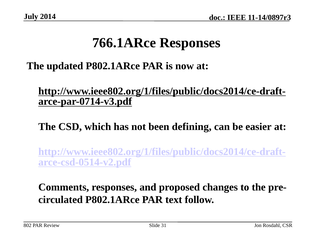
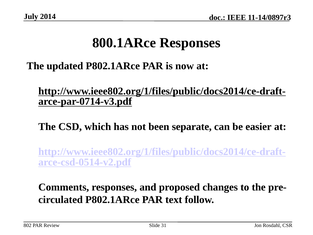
766.1ARce: 766.1ARce -> 800.1ARce (124, 43)
defining: defining -> separate (192, 126)
